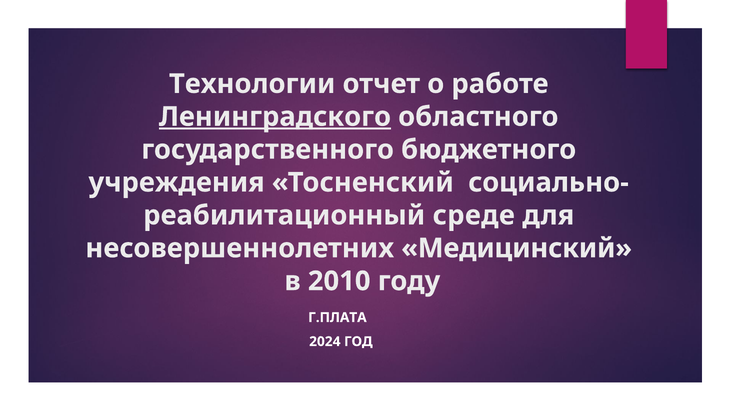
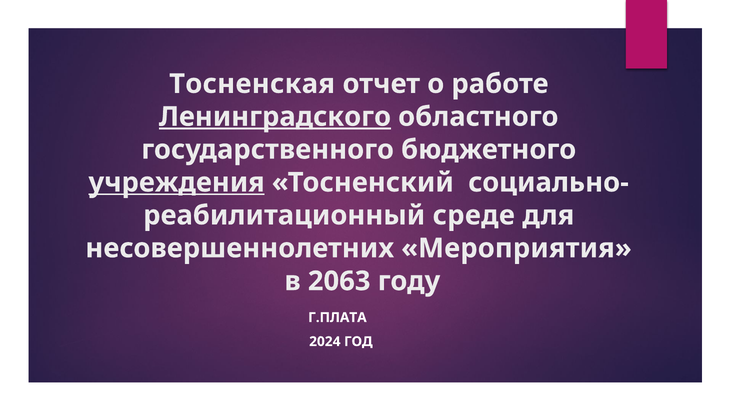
Технологии: Технологии -> Тосненская (252, 84)
учреждения underline: none -> present (177, 183)
Медицинский: Медицинский -> Мероприятия (516, 248)
2010: 2010 -> 2063 (339, 281)
